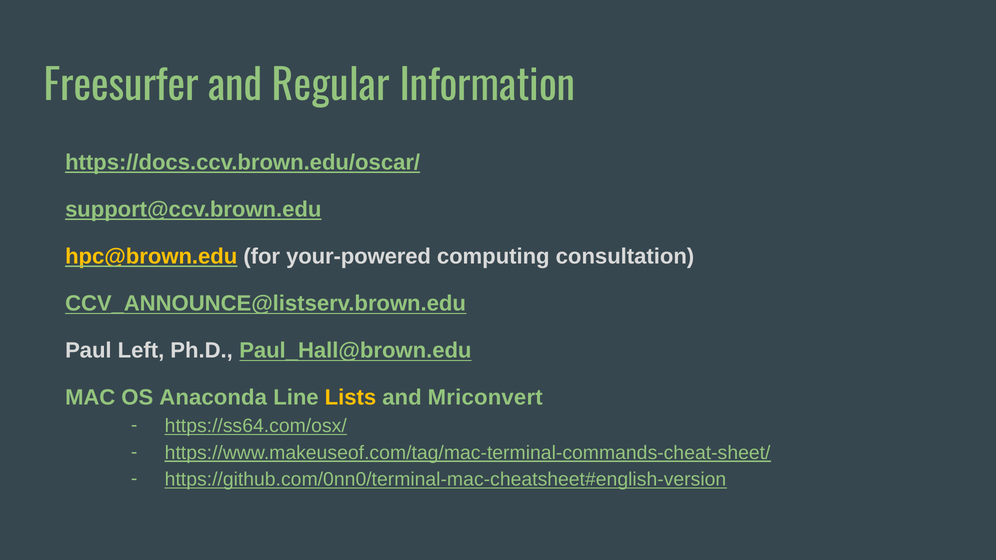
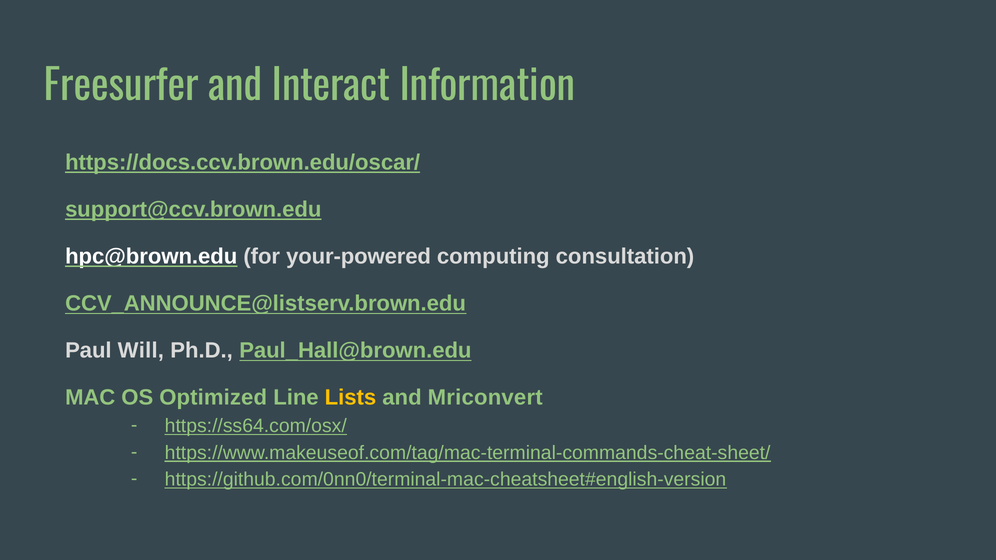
Regular: Regular -> Interact (331, 87)
hpc@brown.edu colour: yellow -> white (151, 257)
Left: Left -> Will (141, 351)
Anaconda: Anaconda -> Optimized (213, 398)
